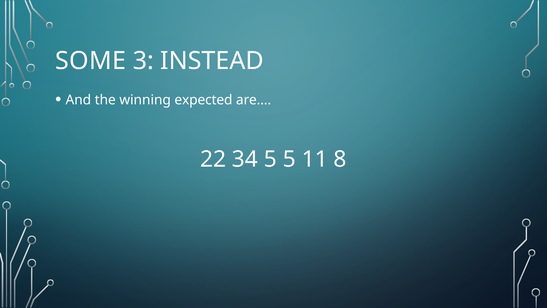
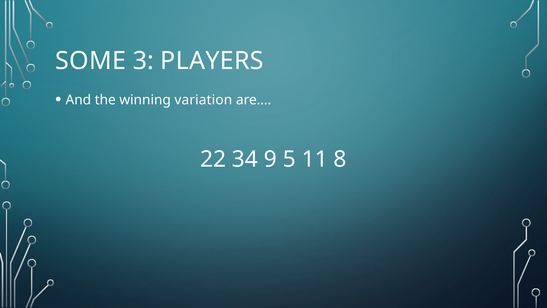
INSTEAD: INSTEAD -> PLAYERS (212, 61)
expected: expected -> variation (203, 100)
34 5: 5 -> 9 (270, 159)
